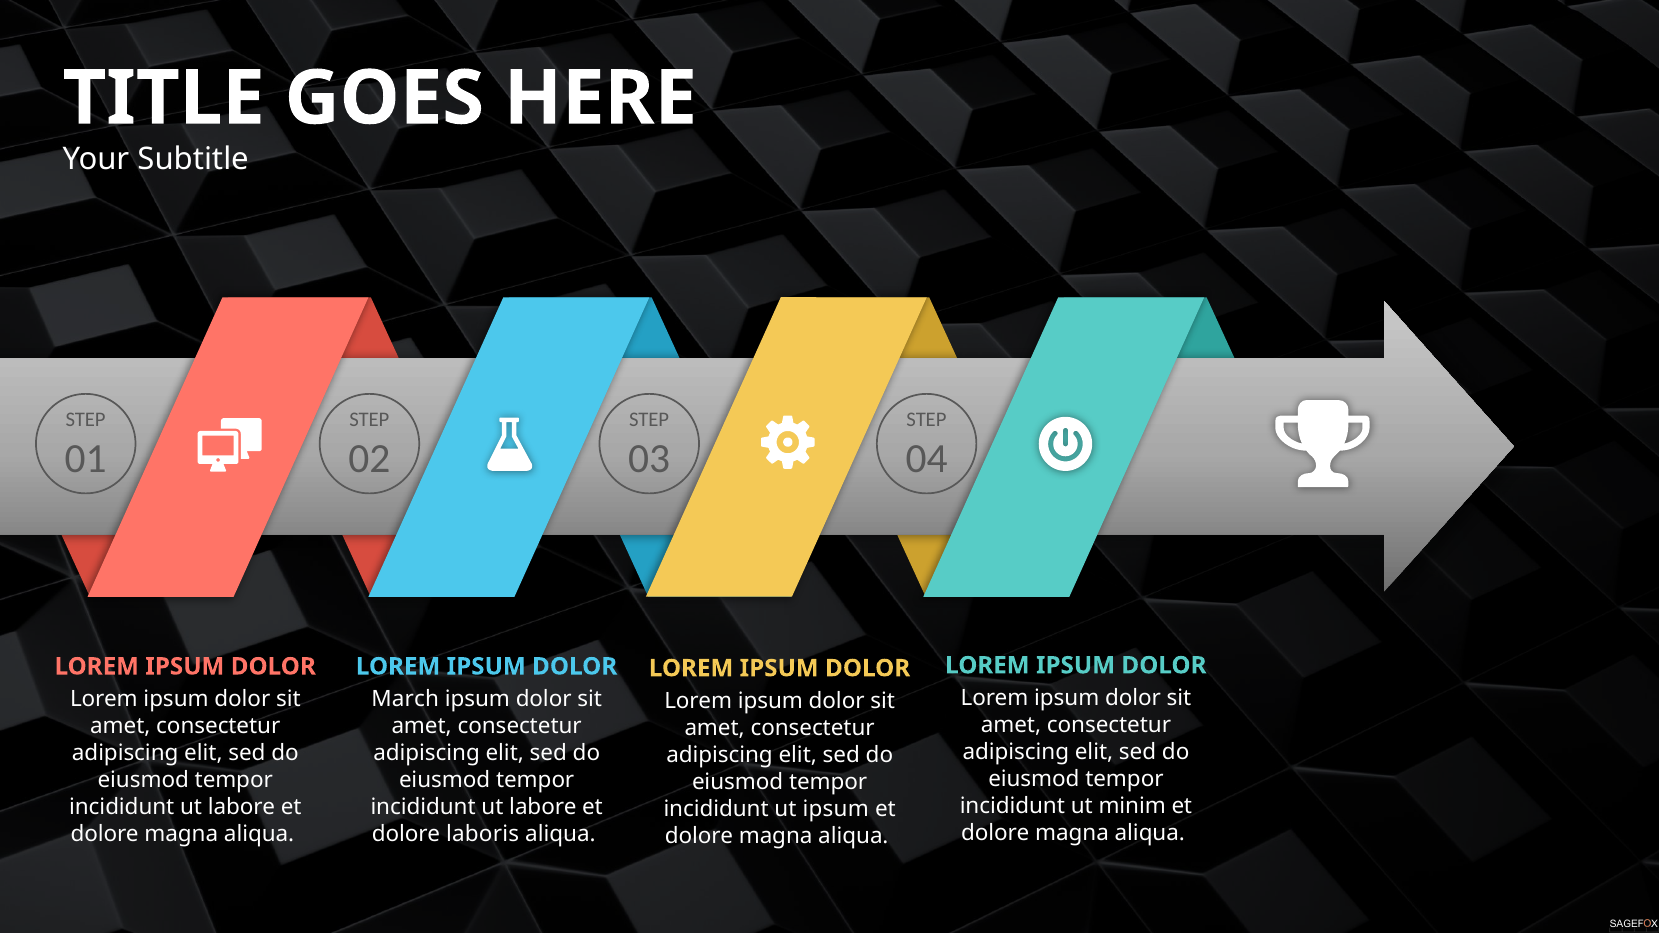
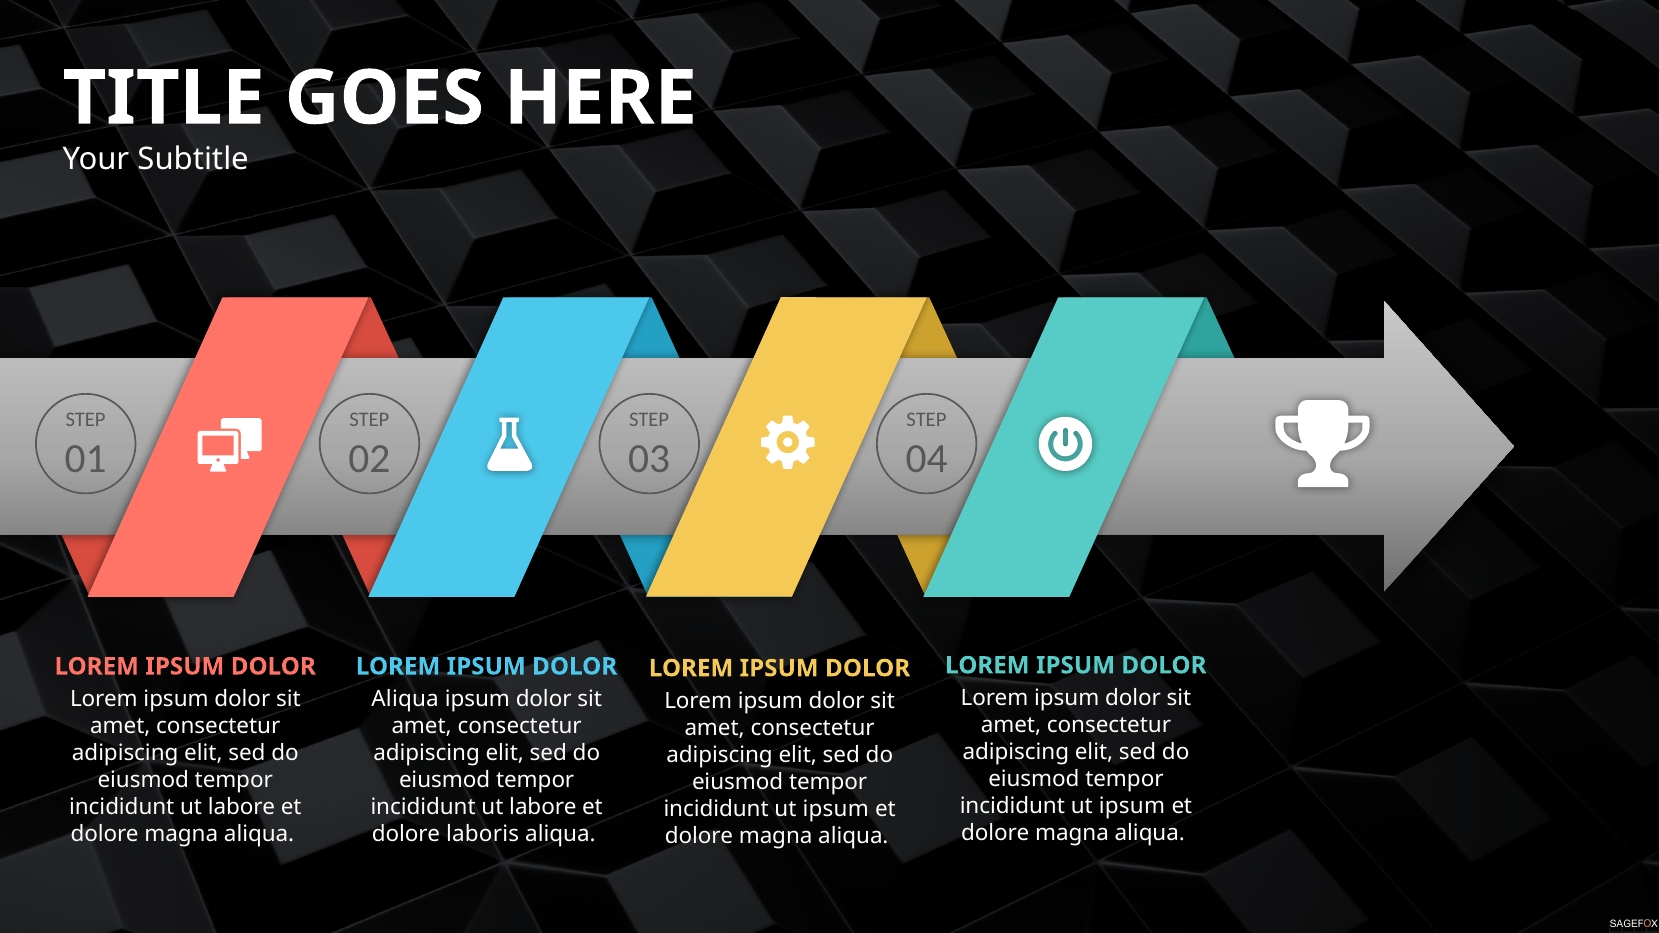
March: March -> Aliqua (405, 699)
minim: minim -> ipsum (1132, 806)
